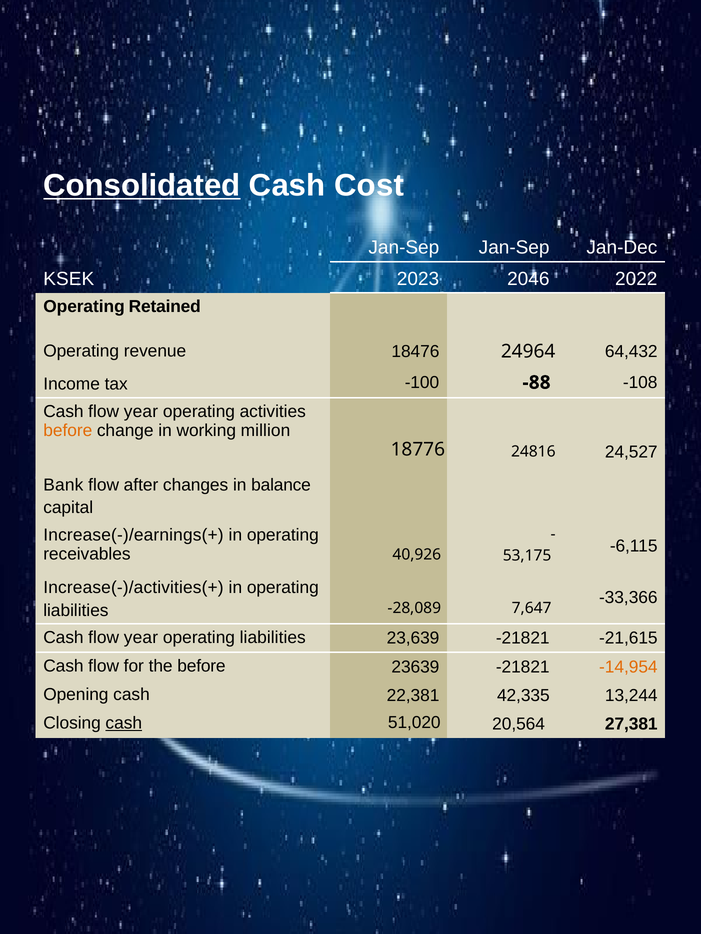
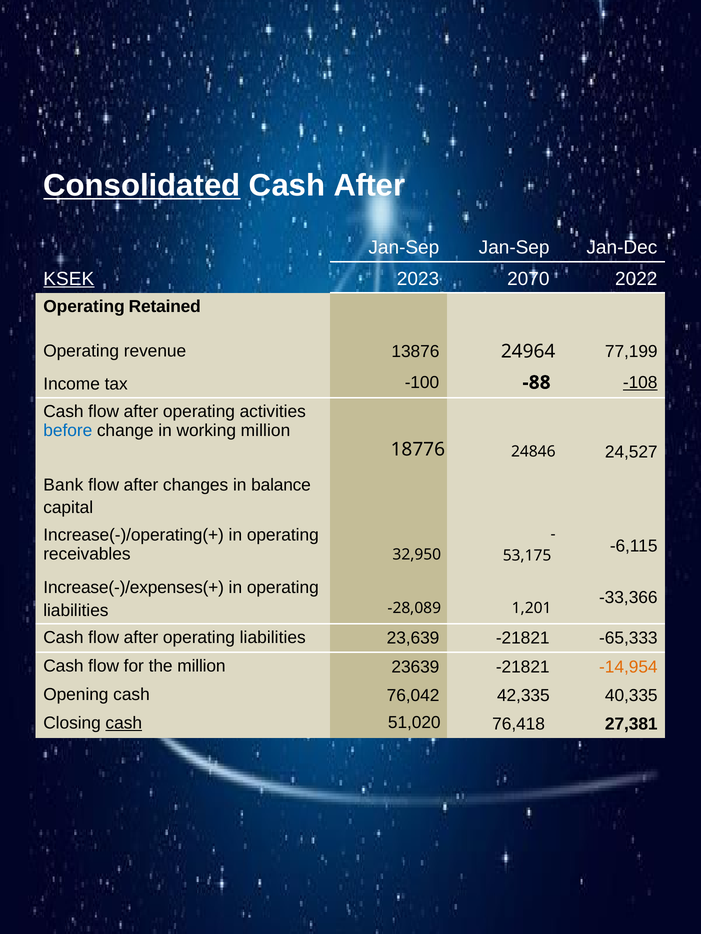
Cash Cost: Cost -> After (369, 185)
KSEK underline: none -> present (69, 279)
2046: 2046 -> 2070 (528, 279)
18476: 18476 -> 13876 (415, 352)
64,432: 64,432 -> 77,199 (631, 352)
-108 underline: none -> present (640, 383)
year: year -> after (141, 412)
before colour: orange -> blue (68, 431)
24816: 24816 -> 24846 (533, 452)
Increase(-)/earnings(+: Increase(-)/earnings(+ -> Increase(-)/operating(+ (134, 535)
40,926: 40,926 -> 32,950 (417, 555)
Increase(-)/activities(+: Increase(-)/activities(+ -> Increase(-)/expenses(+ (134, 588)
7,647: 7,647 -> 1,201 (532, 608)
year: year -> after (141, 638)
-21,615: -21,615 -> -65,333 (628, 639)
the before: before -> million (201, 666)
22,381: 22,381 -> 76,042 (413, 696)
13,244: 13,244 -> 40,335 (631, 696)
20,564: 20,564 -> 76,418 (519, 724)
